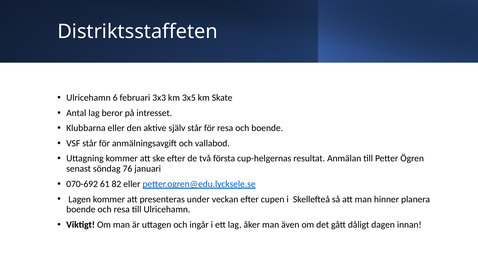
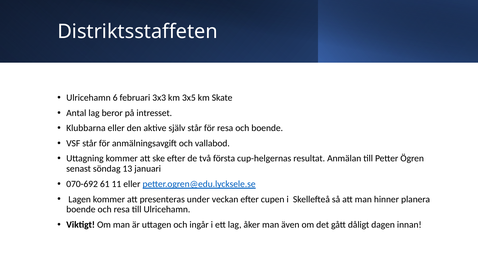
76: 76 -> 13 (127, 169)
82: 82 -> 11 (116, 184)
